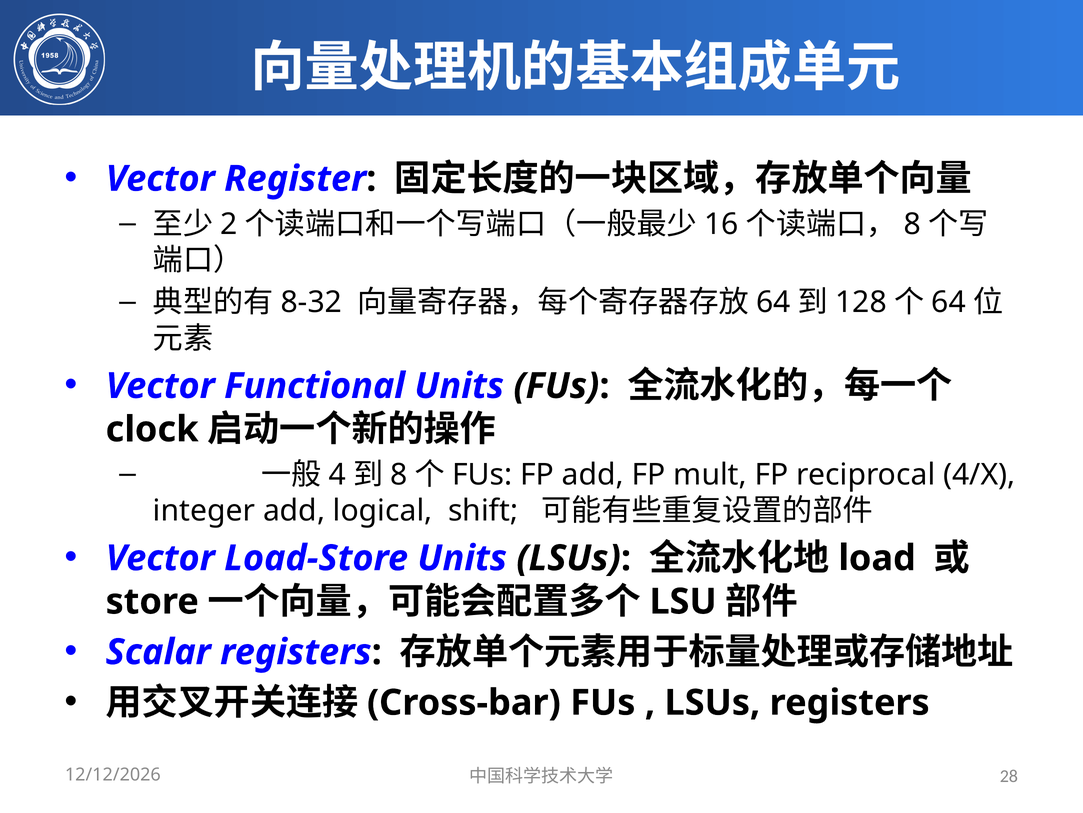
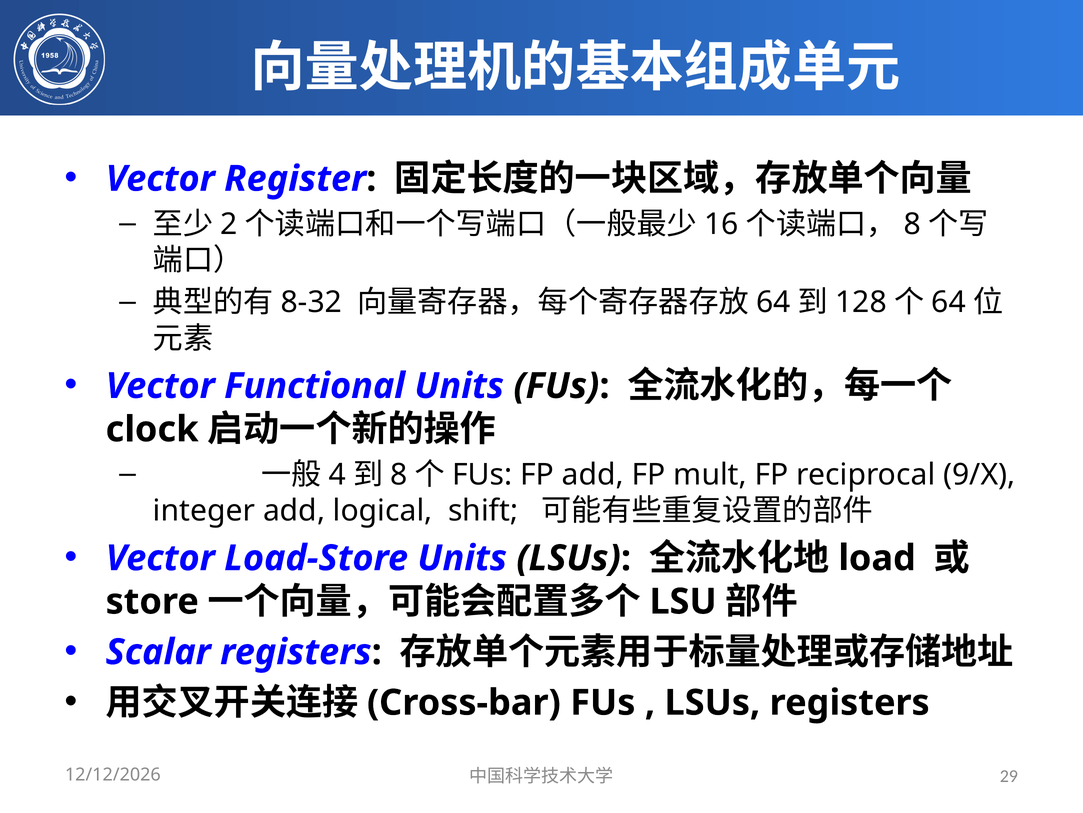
4/X: 4/X -> 9/X (979, 474)
28: 28 -> 29 (1009, 776)
